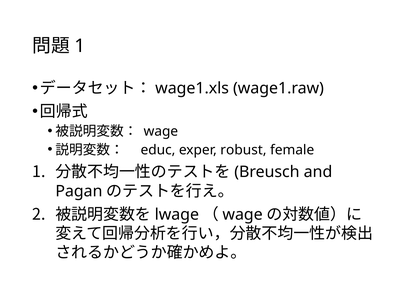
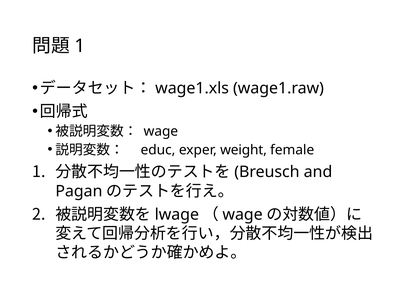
robust: robust -> weight (244, 150)
